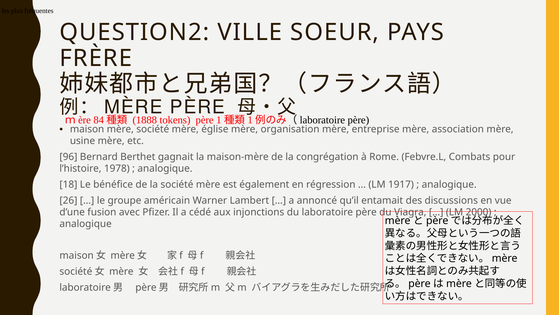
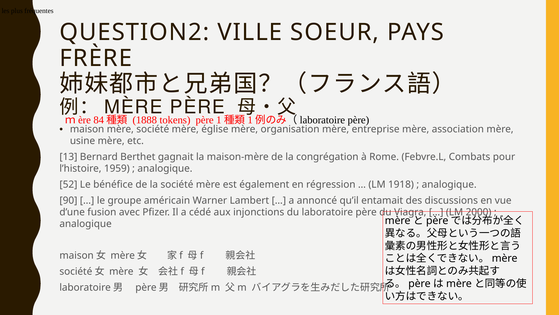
96: 96 -> 13 (68, 157)
1978: 1978 -> 1959 (117, 168)
18: 18 -> 52 (68, 184)
1917: 1917 -> 1918 (401, 184)
26: 26 -> 90 (68, 200)
